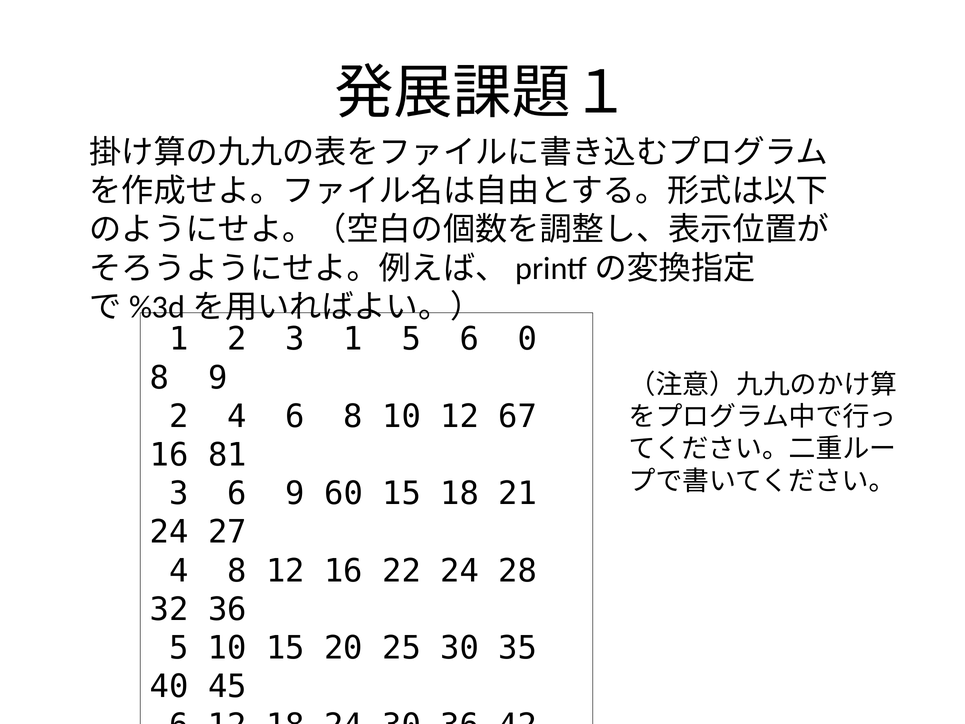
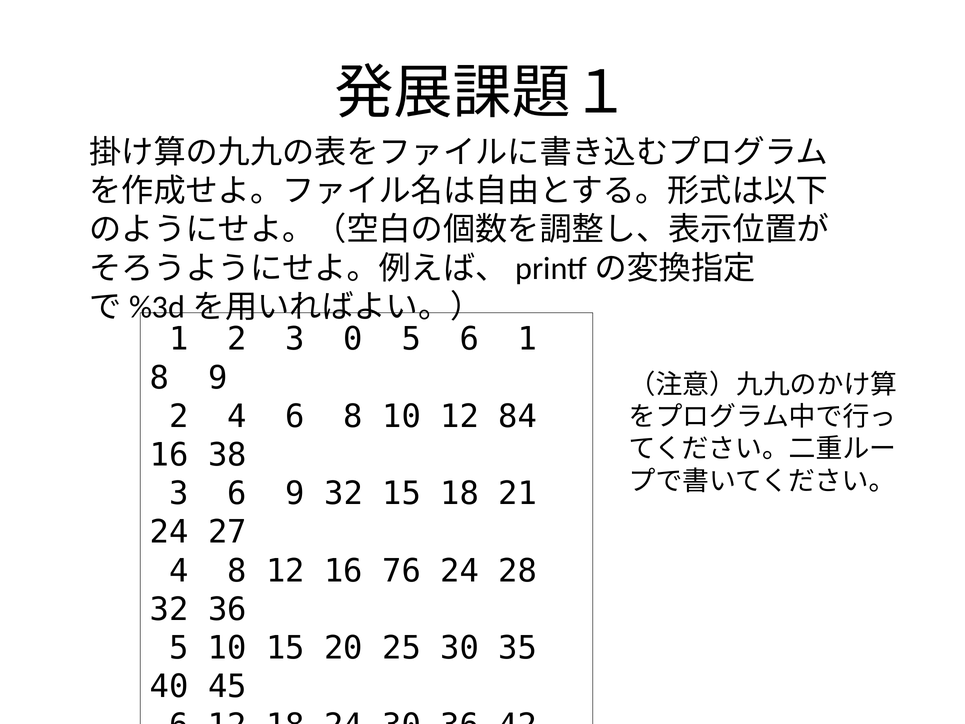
3 1: 1 -> 0 (353, 339)
6 0: 0 -> 1 (527, 339)
67: 67 -> 84 (518, 416)
16 81: 81 -> 38 (227, 455)
9 60: 60 -> 32 (344, 494)
22: 22 -> 76 (402, 571)
